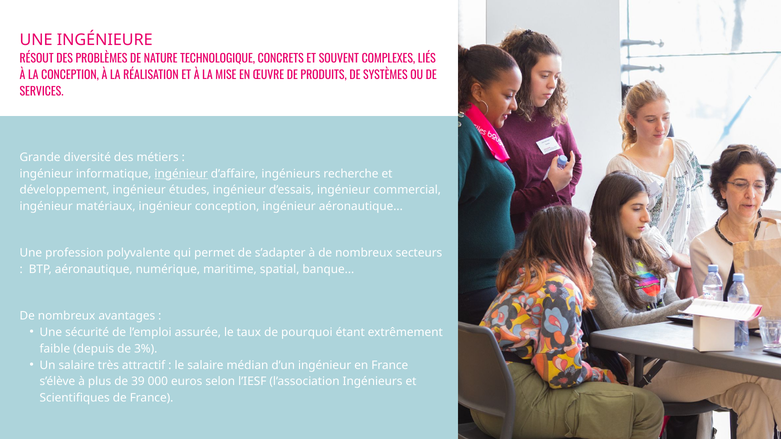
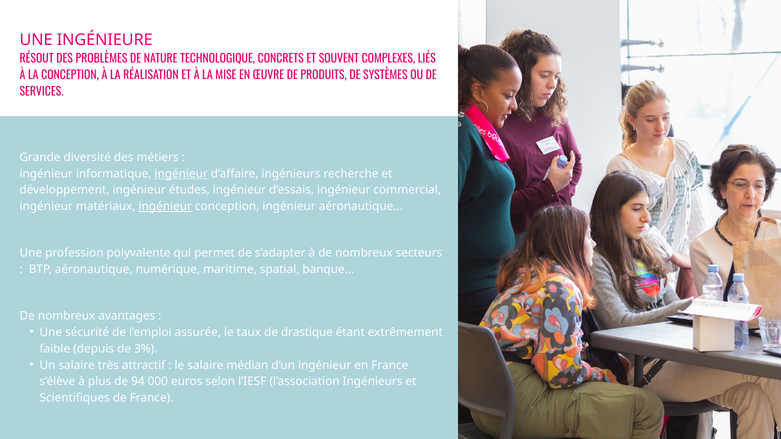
ingénieur underline: none -> present (165, 207)
pourquoi: pourquoi -> drastique (307, 332)
39: 39 -> 94 (138, 382)
